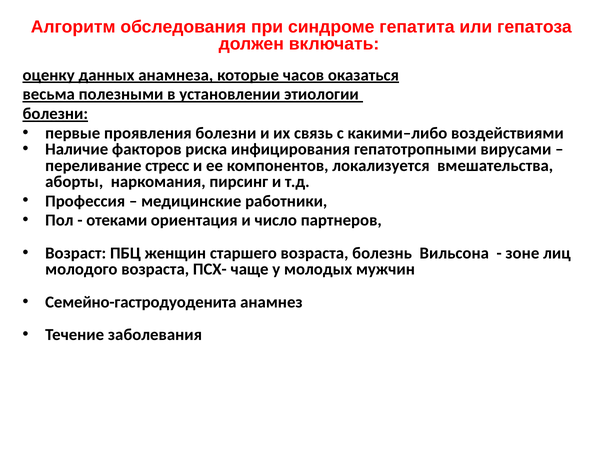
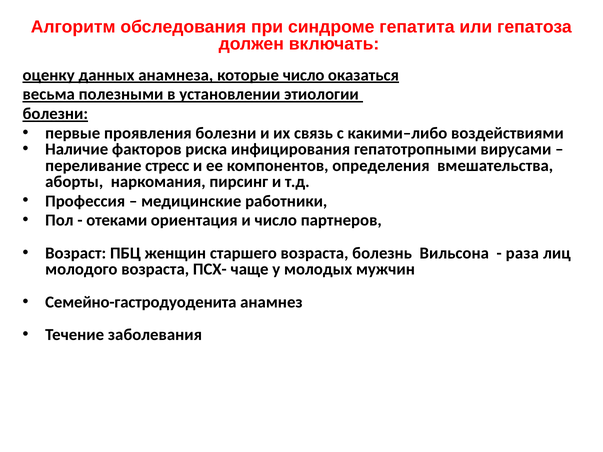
которые часов: часов -> число (304, 75)
локализуется: локализуется -> определения (381, 166)
зоне: зоне -> раза (522, 253)
